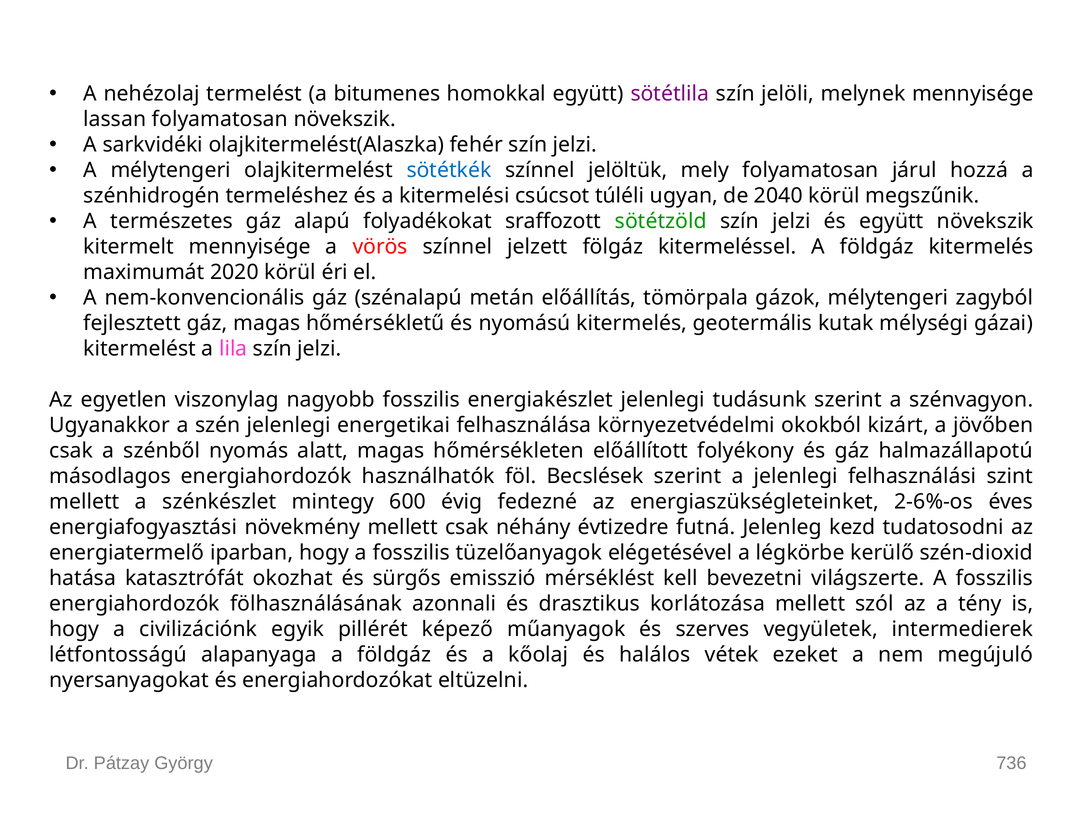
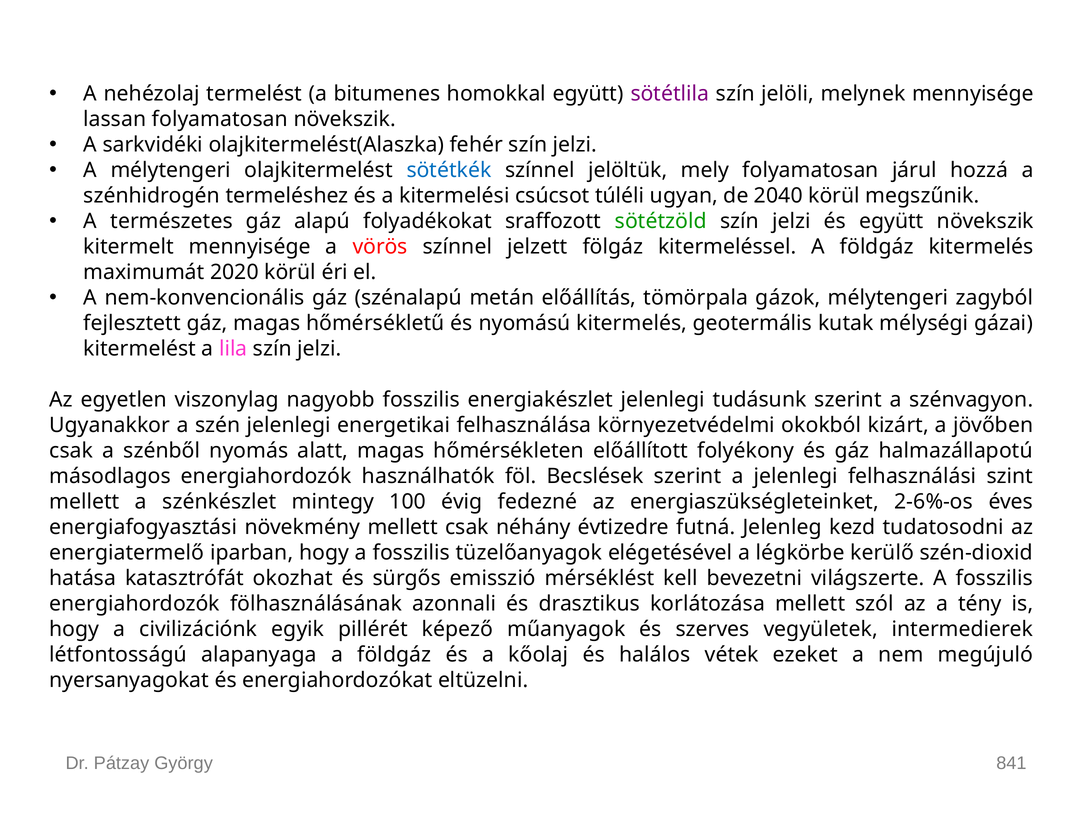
600: 600 -> 100 (408, 502)
736: 736 -> 841 (1011, 763)
